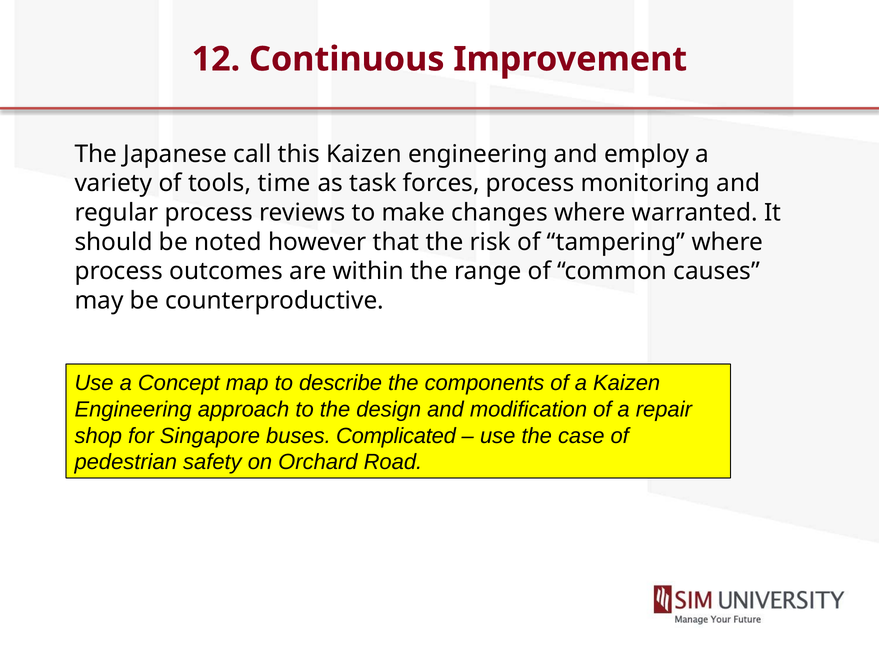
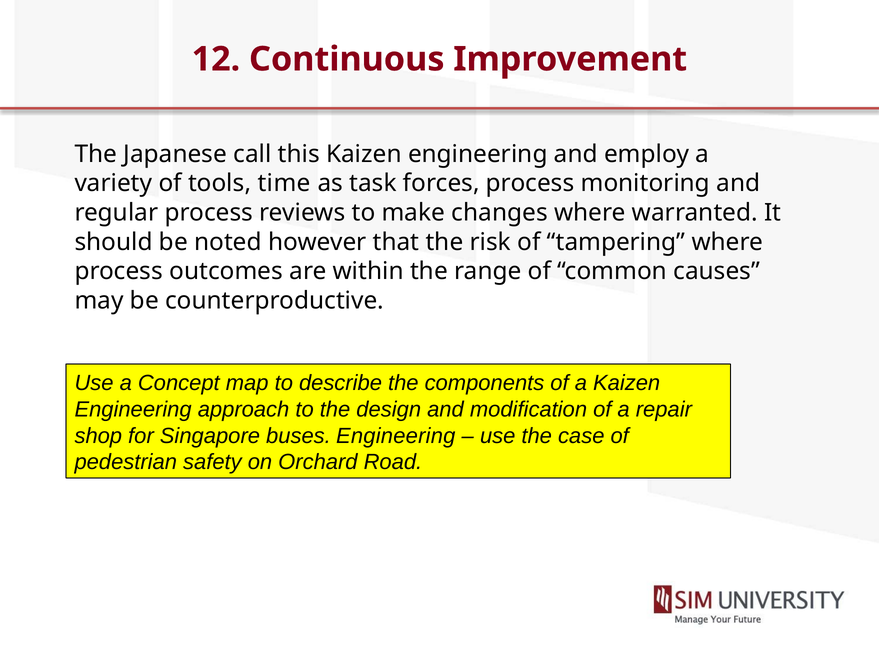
buses Complicated: Complicated -> Engineering (396, 436)
